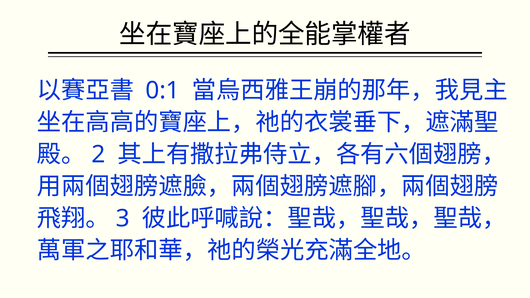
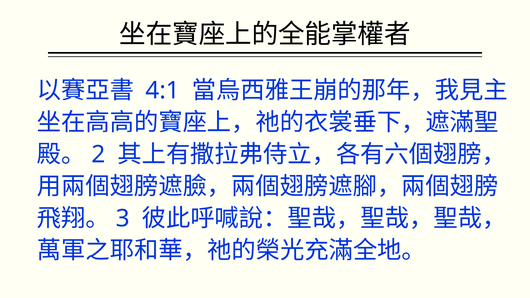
0:1: 0:1 -> 4:1 (163, 90)
